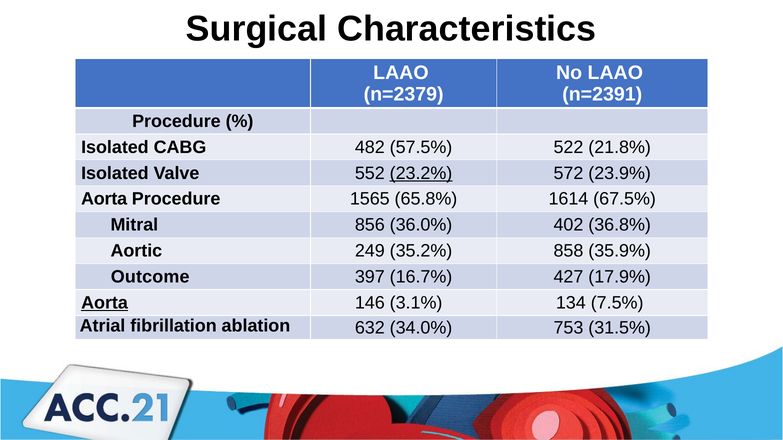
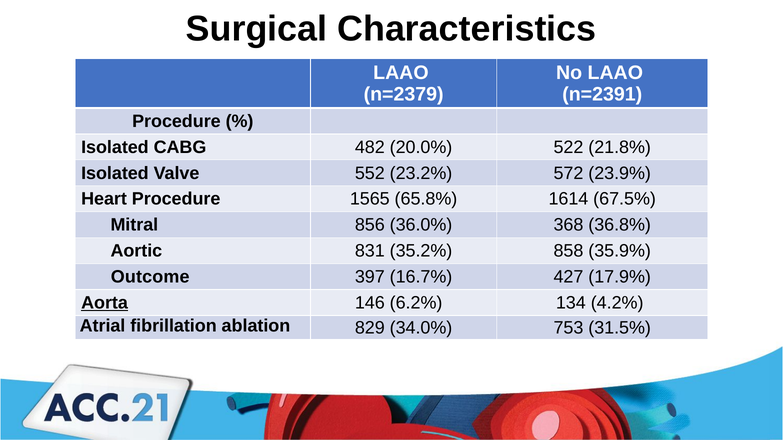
57.5%: 57.5% -> 20.0% (421, 147)
23.2% underline: present -> none (421, 173)
Aorta: Aorta -> Heart (104, 199)
402: 402 -> 368 (568, 225)
249: 249 -> 831 (370, 251)
3.1%: 3.1% -> 6.2% (416, 303)
7.5%: 7.5% -> 4.2% (617, 303)
632: 632 -> 829 (370, 328)
